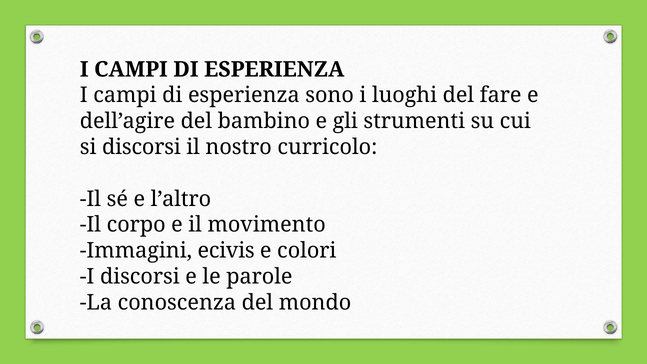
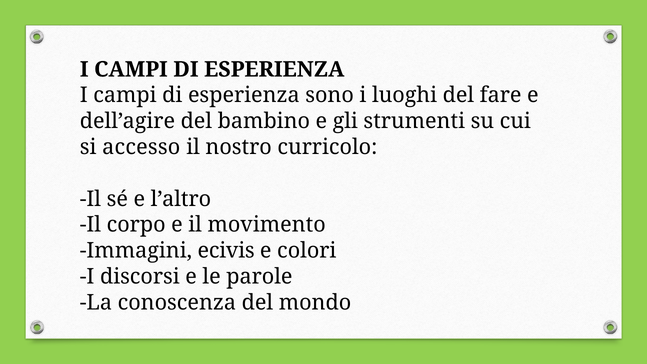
si discorsi: discorsi -> accesso (141, 147)
